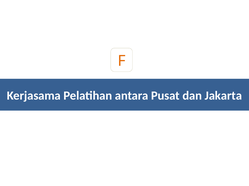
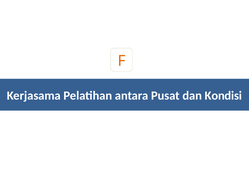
Jakarta: Jakarta -> Kondisi (223, 96)
